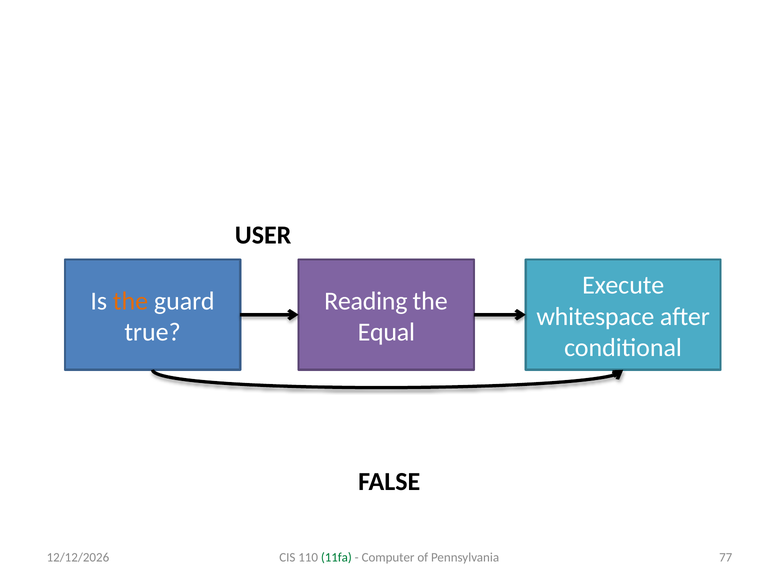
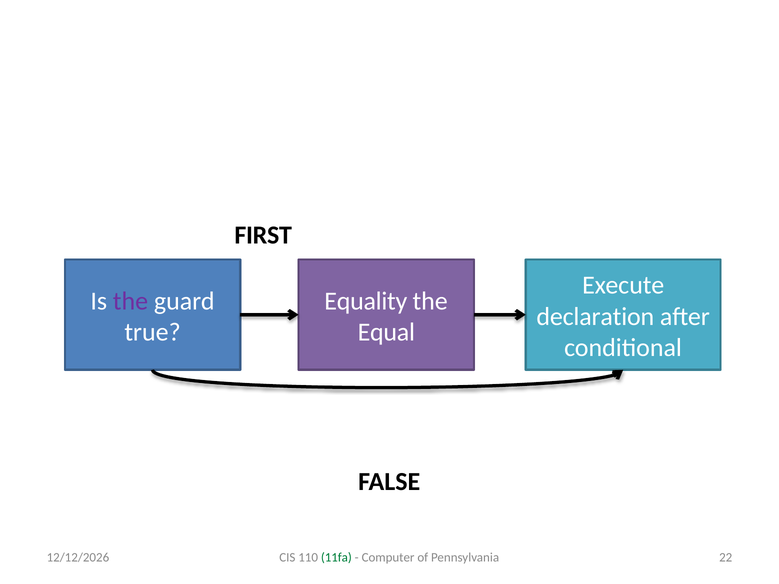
USER: USER -> FIRST (263, 235)
the colour: orange -> purple (130, 301)
Reading: Reading -> Equality (366, 301)
whitespace: whitespace -> declaration (595, 317)
77: 77 -> 22 (726, 558)
